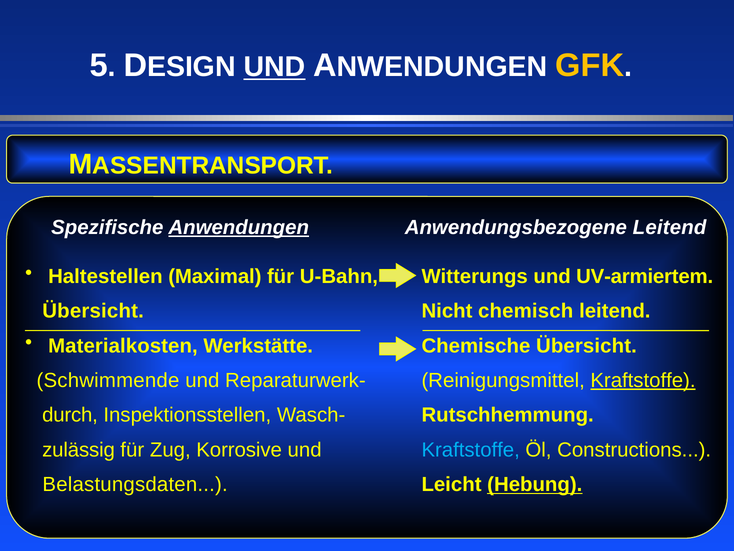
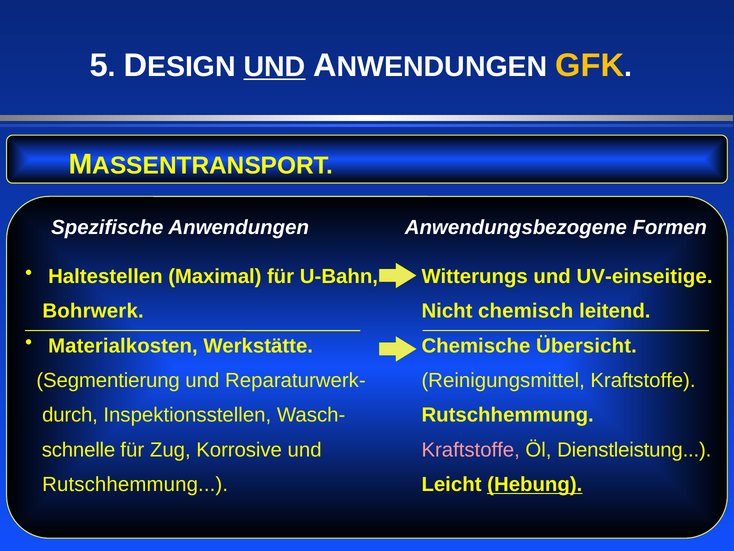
Anwendungen underline: present -> none (239, 227)
Anwendungsbezogene Leitend: Leitend -> Formen (670, 227)
UV-armiertem: UV-armiertem -> UV-einseitige (645, 276)
Übersicht: Übersicht -> Bohrwerk (93, 311)
Schwimmende: Schwimmende -> Segmentierung (108, 380)
Kraftstoffe underline: present -> none (643, 380)
zulässig: zulässig -> schnelle (79, 450)
Kraftstoffe colour: light blue -> pink (471, 450)
Constructions: Constructions -> Dienstleistung (634, 450)
Belastungsdaten: Belastungsdaten -> Rutschhemmung (135, 484)
